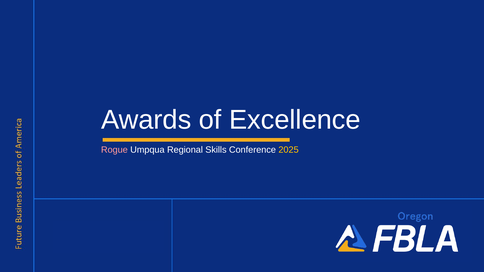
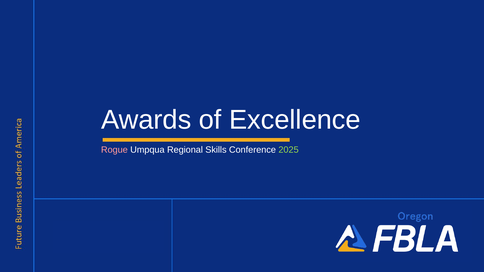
2025 colour: yellow -> light green (289, 150)
